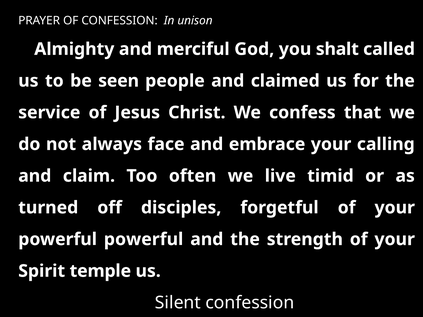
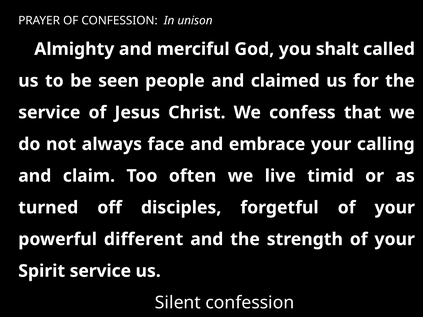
powerful powerful: powerful -> different (144, 239)
Spirit temple: temple -> service (100, 271)
